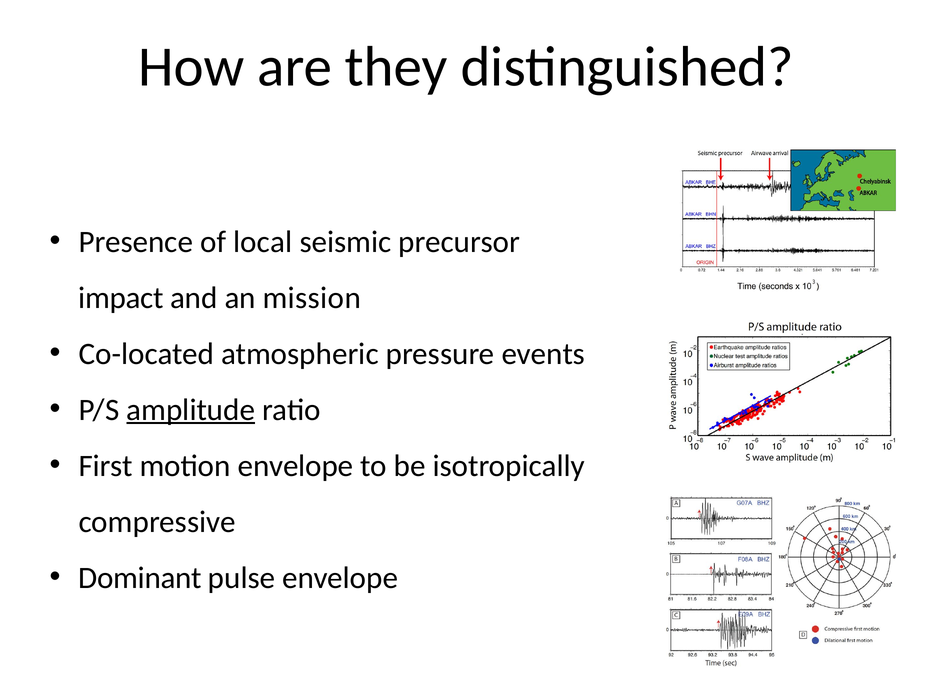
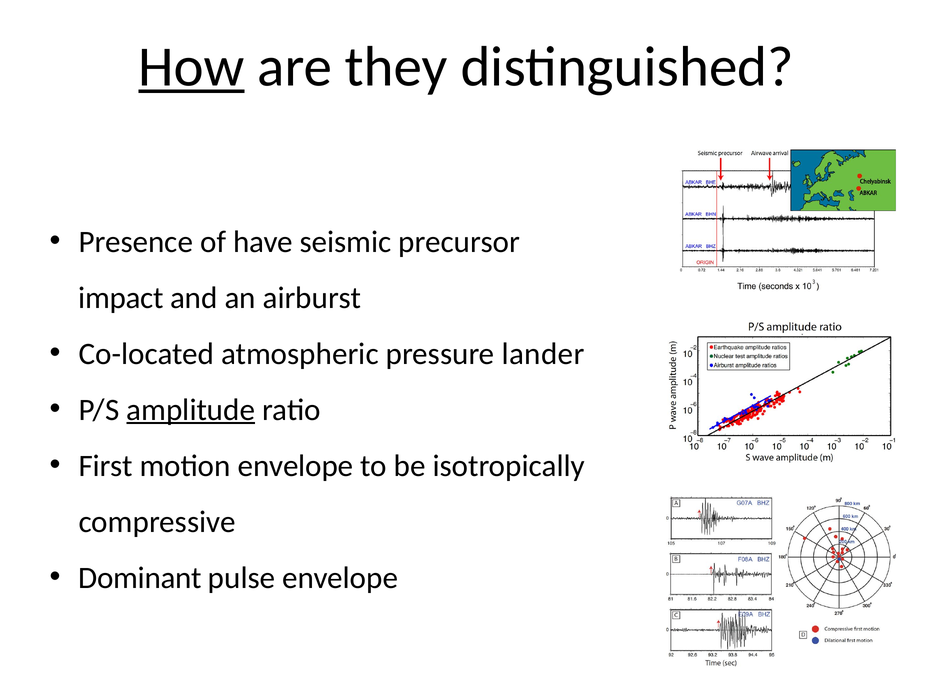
How underline: none -> present (191, 67)
local: local -> have (263, 242)
mission: mission -> airburst (312, 298)
events: events -> lander (543, 354)
